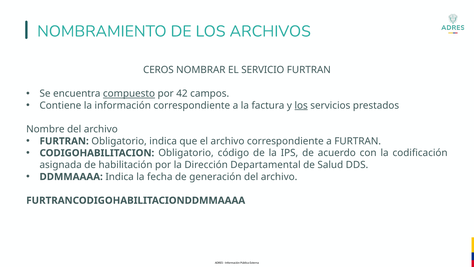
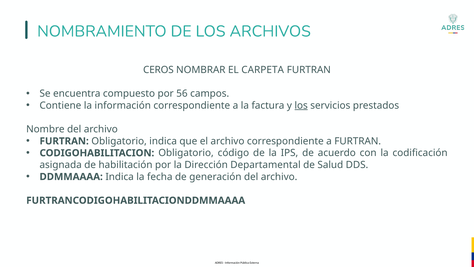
SERVICIO: SERVICIO -> CARPETA (263, 70)
compuesto underline: present -> none (129, 94)
42: 42 -> 56 (182, 94)
